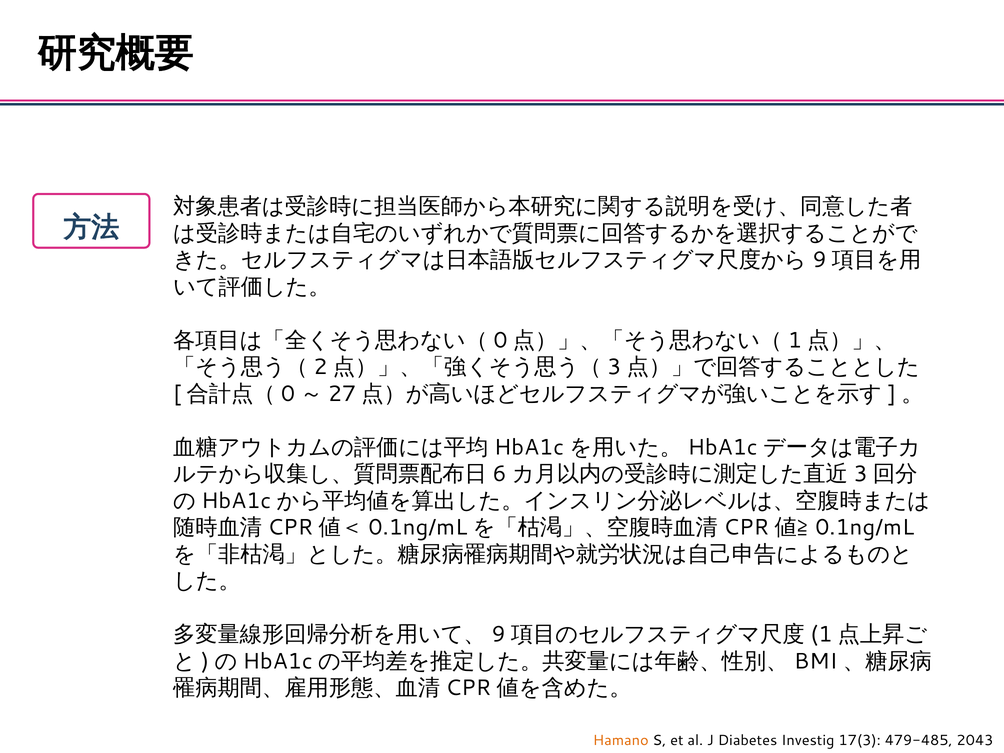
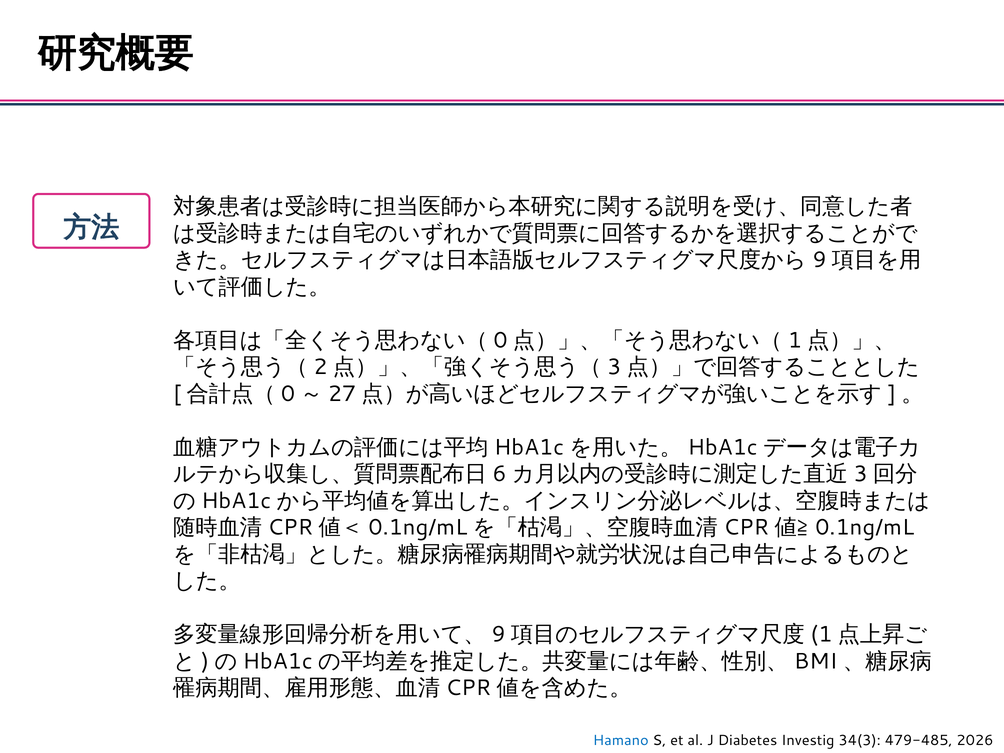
Hamano colour: orange -> blue (621, 740)
17(3: 17(3 -> 34(3 (860, 740)
2043: 2043 -> 2026 (975, 740)
